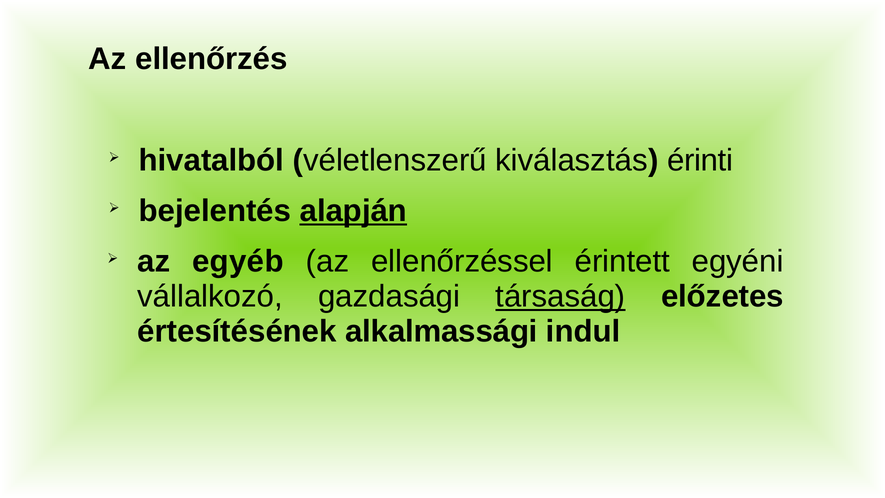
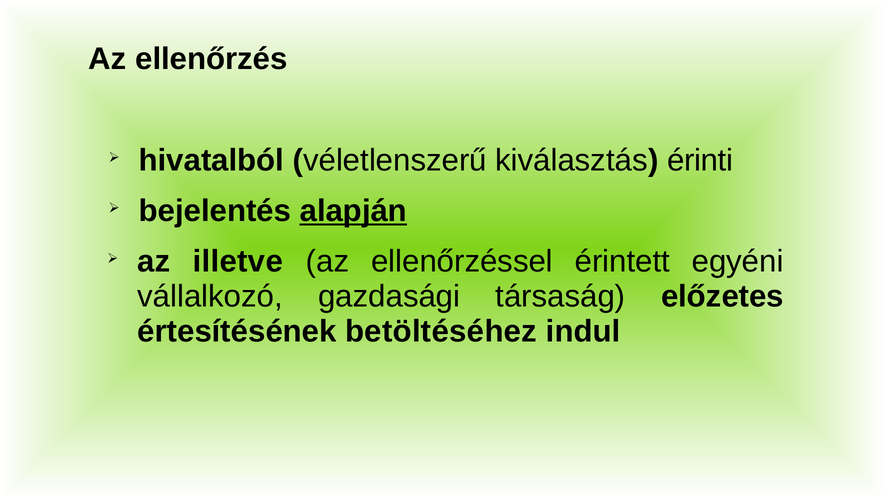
egyéb: egyéb -> illetve (238, 261)
társaság underline: present -> none (560, 296)
alkalmassági: alkalmassági -> betöltéséhez (441, 331)
